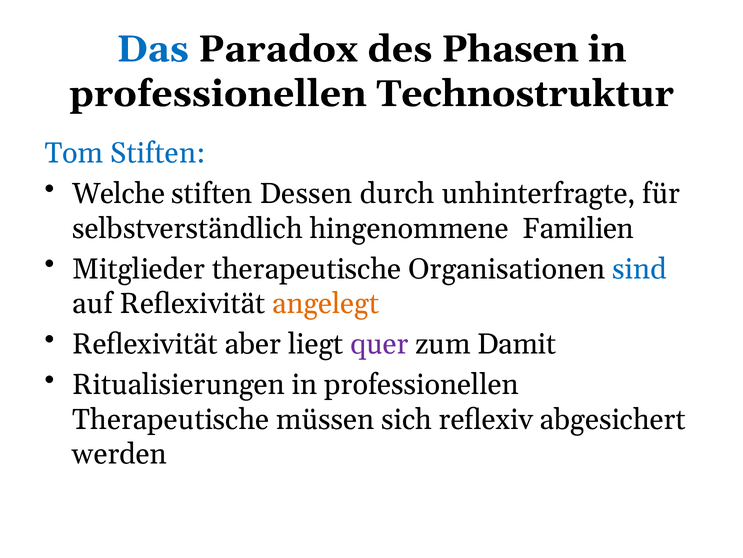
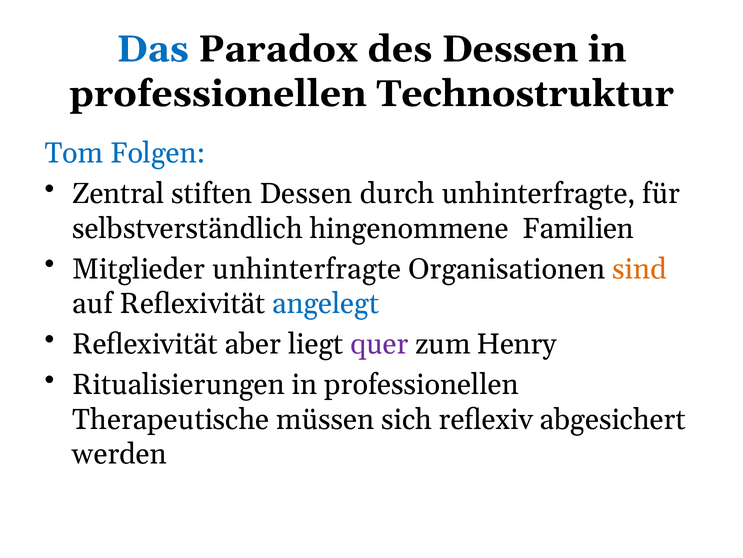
des Phasen: Phasen -> Dessen (510, 49)
Tom Stiften: Stiften -> Folgen (158, 153)
Welche: Welche -> Zentral (119, 194)
Mitglieder therapeutische: therapeutische -> unhinterfragte (307, 269)
sind colour: blue -> orange (639, 269)
angelegt colour: orange -> blue (326, 303)
Damit: Damit -> Henry (517, 344)
